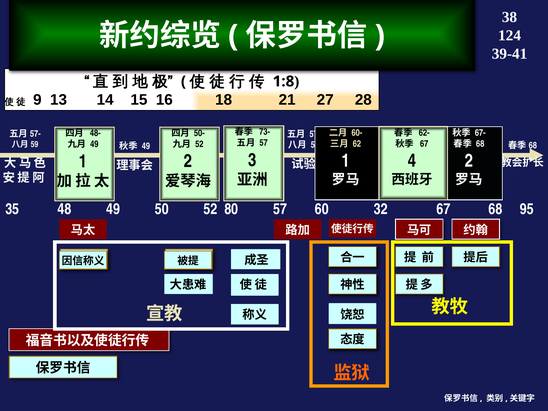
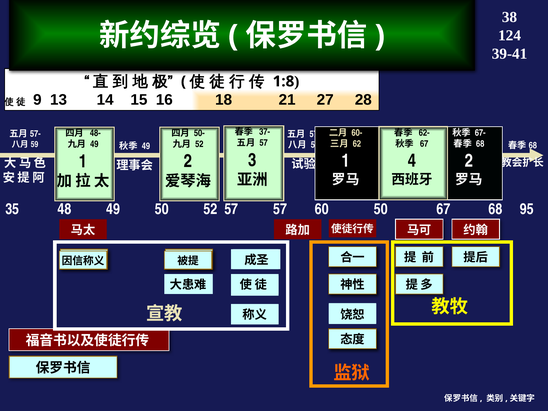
73-: 73- -> 37- (265, 132)
52 80: 80 -> 57 (231, 209)
60 32: 32 -> 50 (381, 209)
